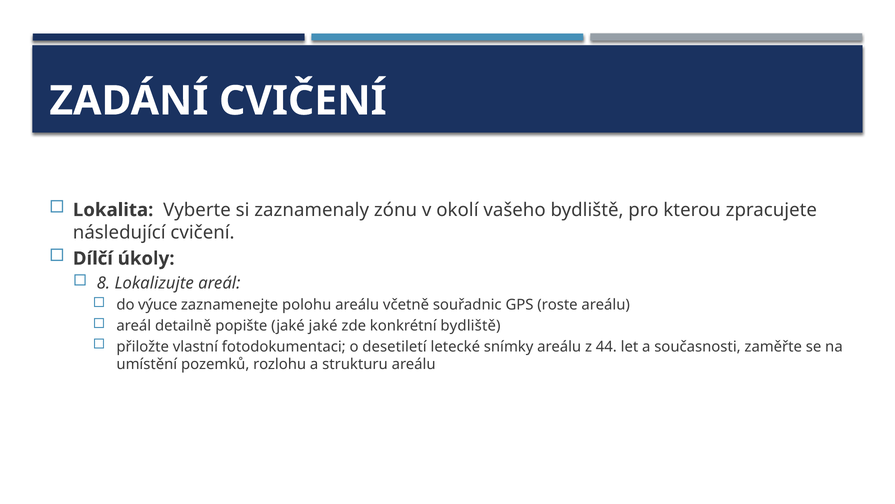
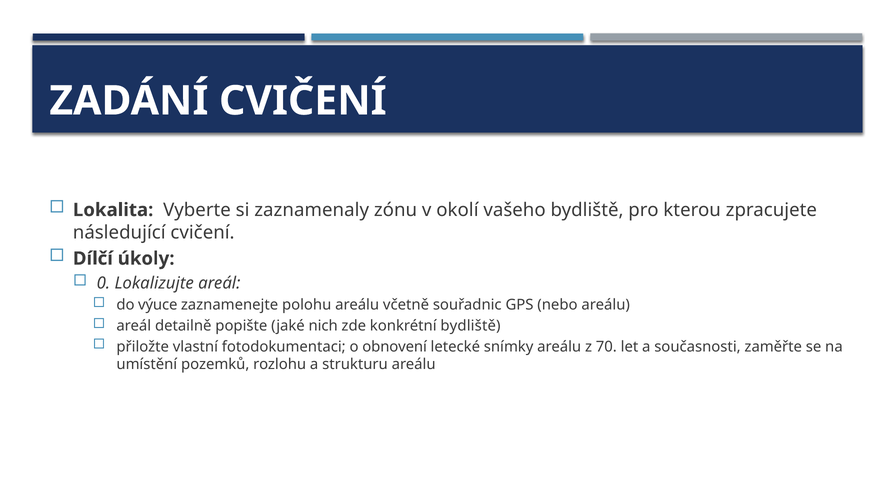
8: 8 -> 0 (103, 283)
roste: roste -> nebo (557, 305)
jaké jaké: jaké -> nich (323, 325)
desetiletí: desetiletí -> obnovení (395, 346)
44: 44 -> 70 (606, 346)
